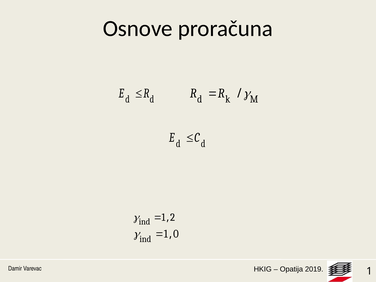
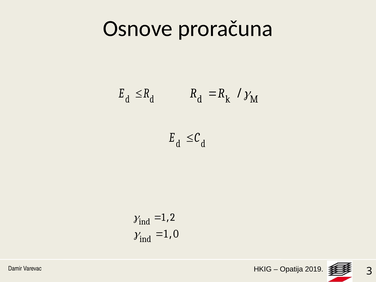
Varevac 1: 1 -> 3 (369, 271)
